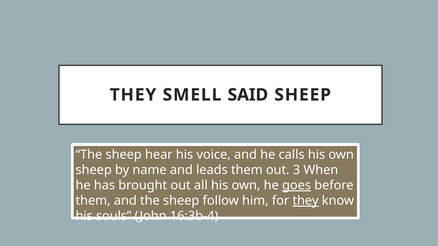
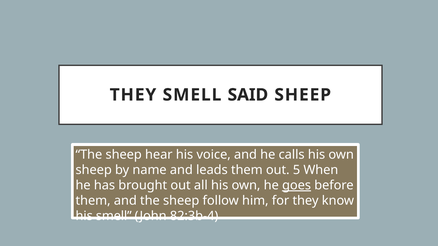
3: 3 -> 5 (297, 170)
they underline: present -> none (306, 201)
his souls: souls -> smell (114, 216)
16:3b-4: 16:3b-4 -> 82:3b-4 (194, 216)
